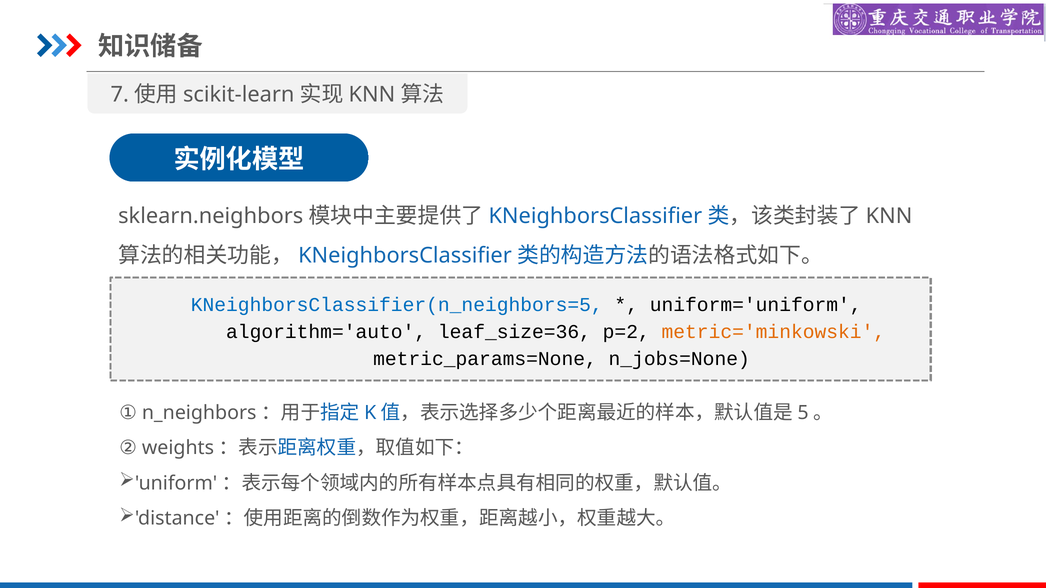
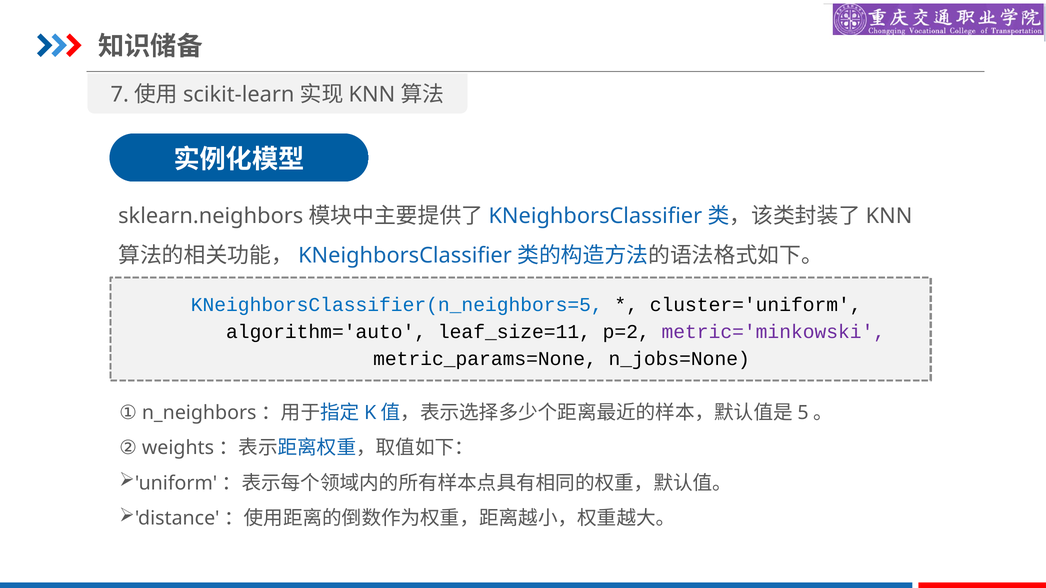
uniform='uniform: uniform='uniform -> cluster='uniform (756, 305)
leaf_size=36: leaf_size=36 -> leaf_size=11 (514, 332)
metric='minkowski colour: orange -> purple (773, 332)
